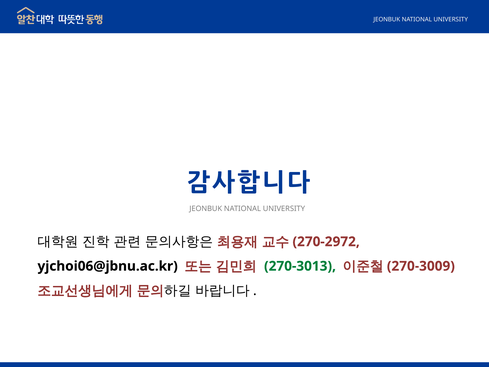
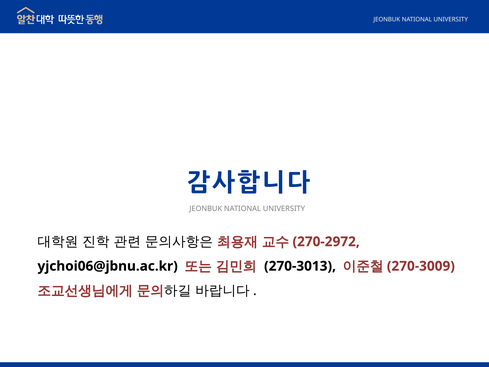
270-3013 colour: green -> black (300, 266)
